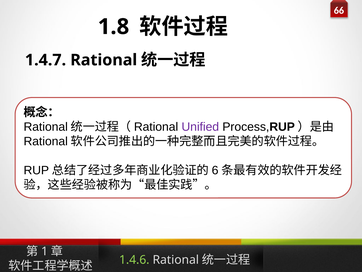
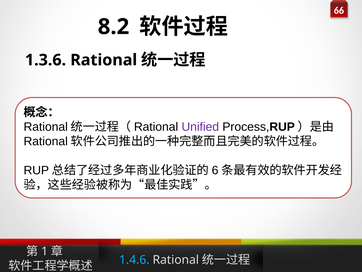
1.8: 1.8 -> 8.2 (113, 27)
1.4.7: 1.4.7 -> 1.3.6 (46, 60)
1.4.6 colour: light green -> light blue (134, 259)
